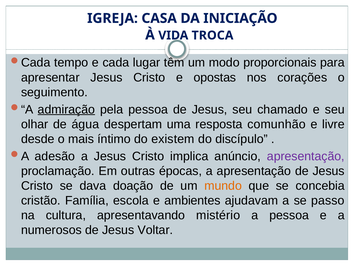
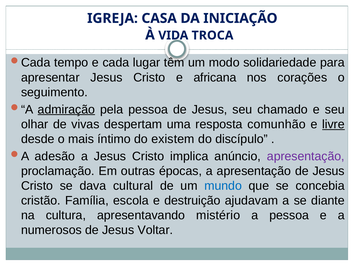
proporcionais: proporcionais -> solidariedade (280, 63)
opostas: opostas -> africana (215, 77)
água: água -> vivas (85, 124)
livre underline: none -> present (333, 124)
doação: doação -> cultural (133, 185)
mundo colour: orange -> blue (223, 185)
ambientes: ambientes -> destruição (192, 200)
passo: passo -> diante (328, 200)
